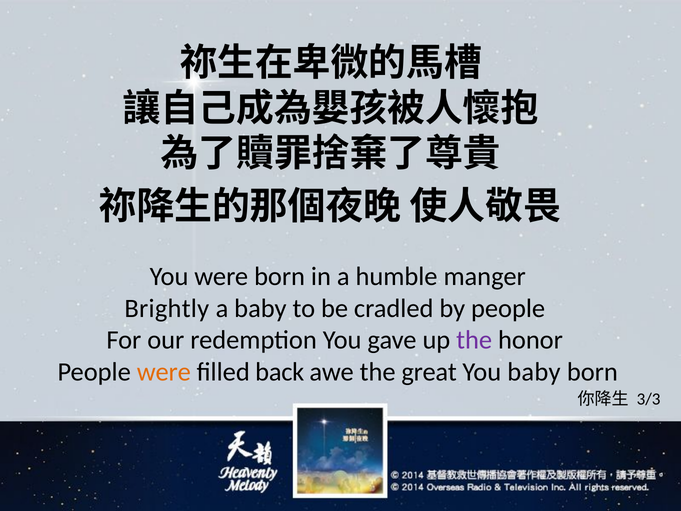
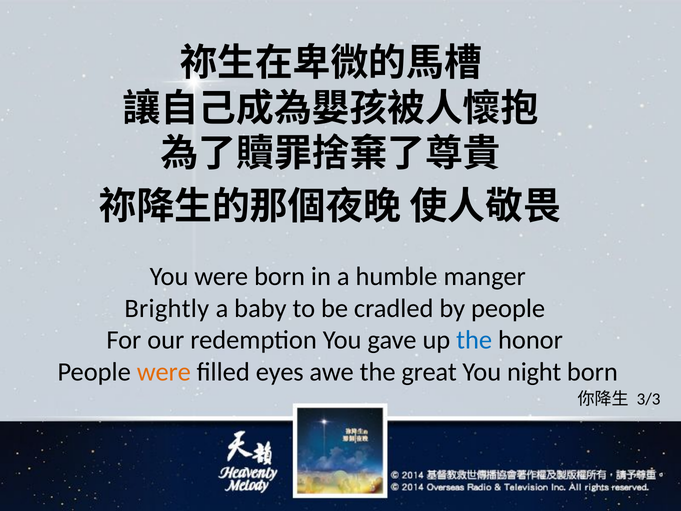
the colour: purple -> blue (474, 340)
back: back -> eyes (280, 372)
You baby: baby -> night (534, 372)
